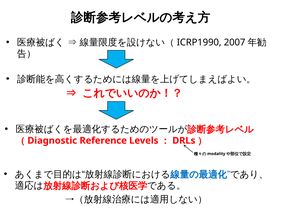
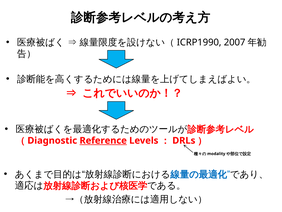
Reference underline: none -> present (103, 140)
